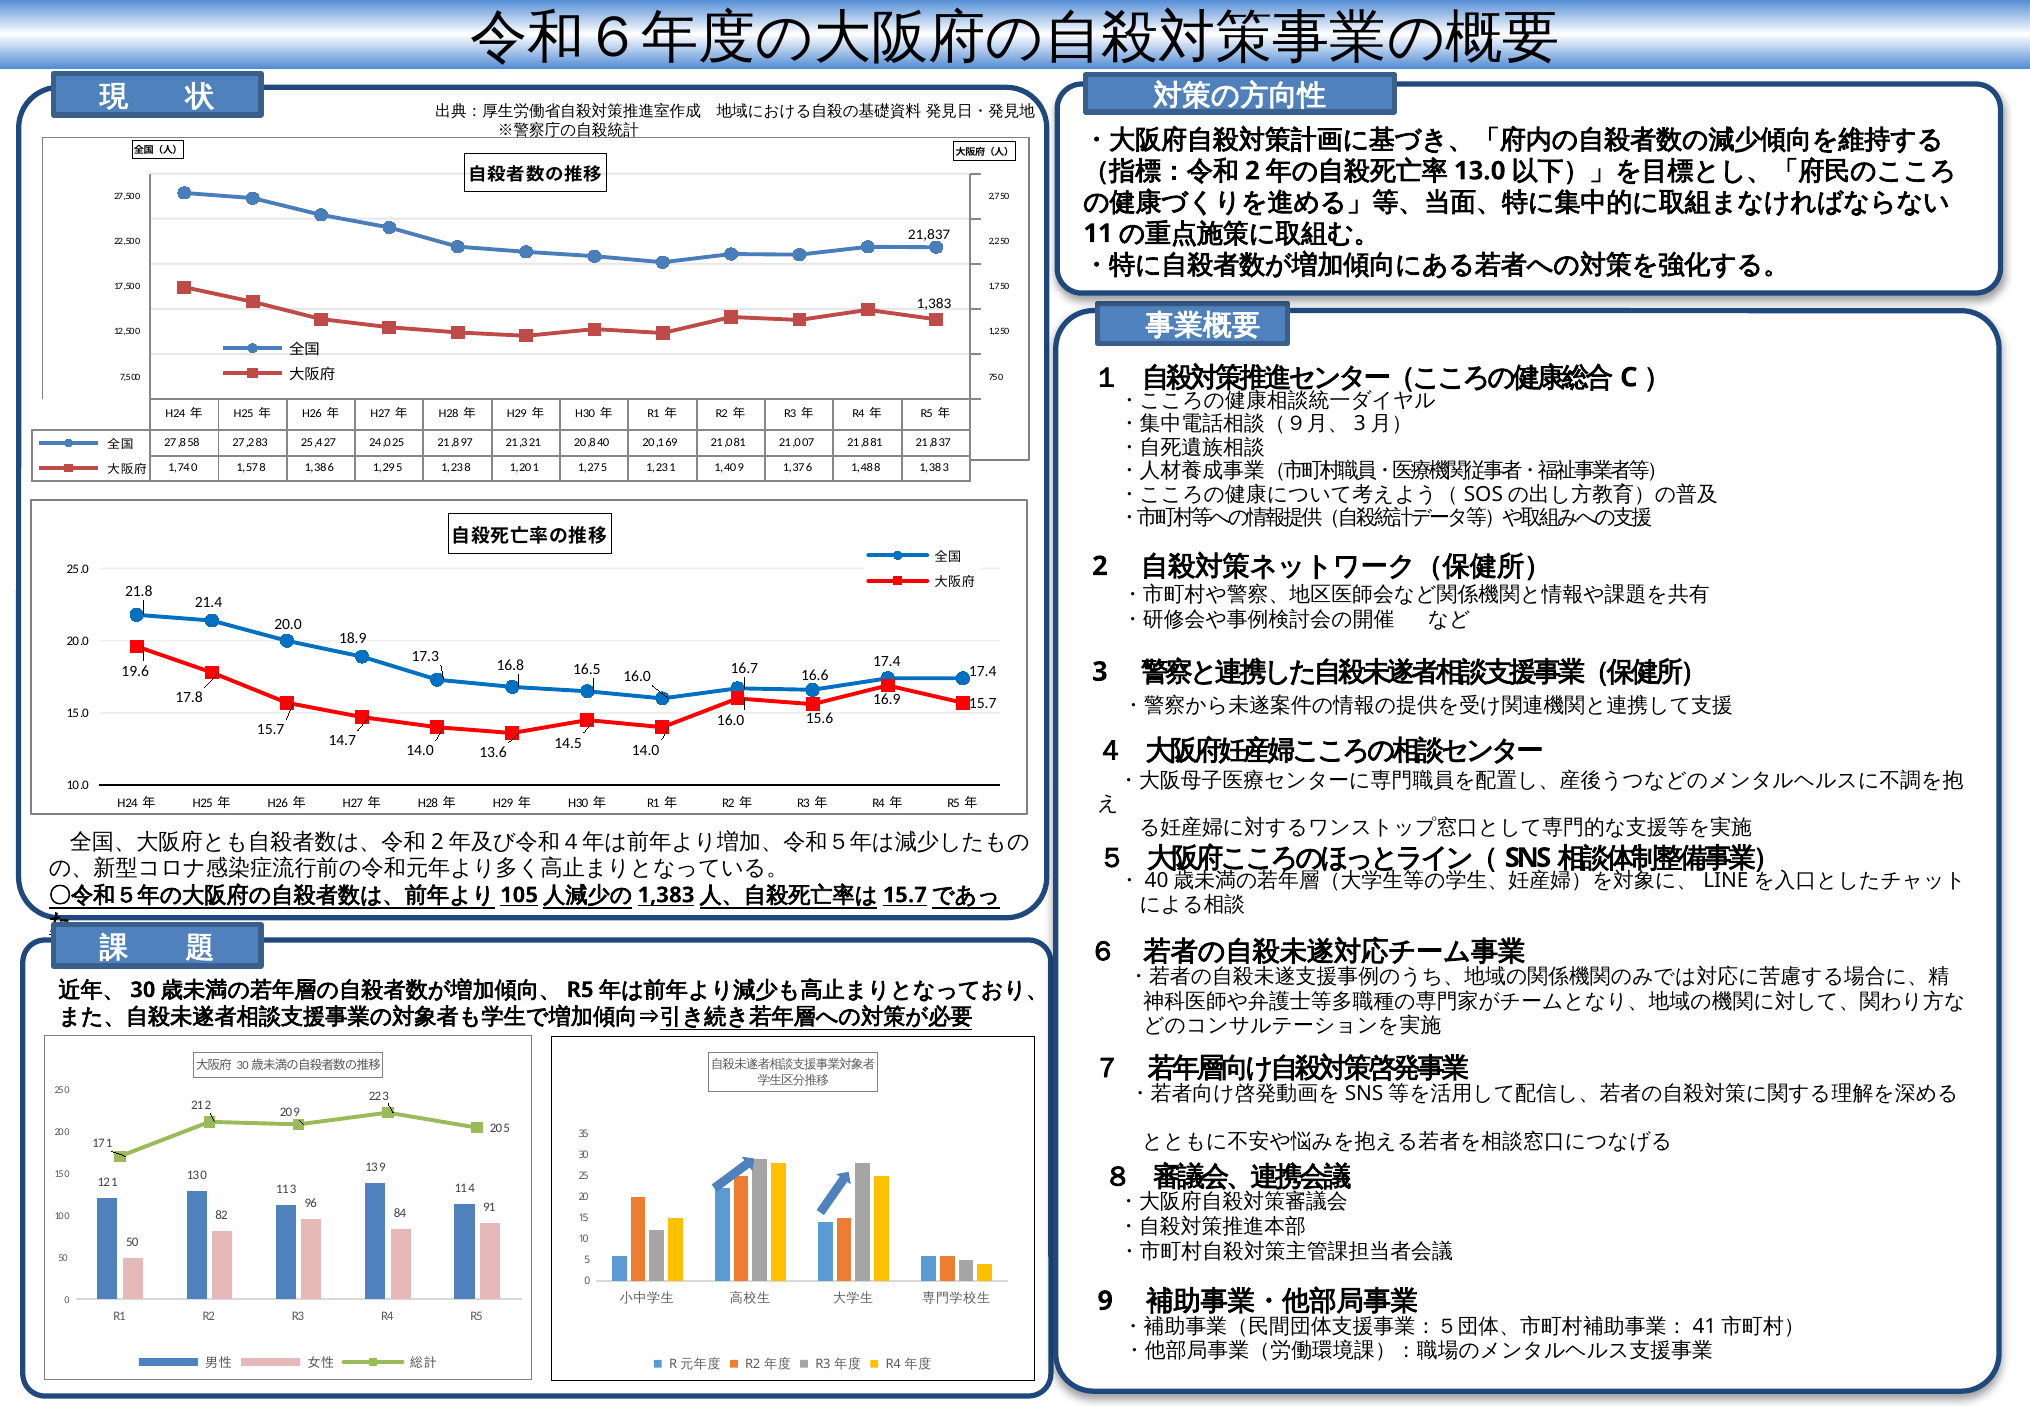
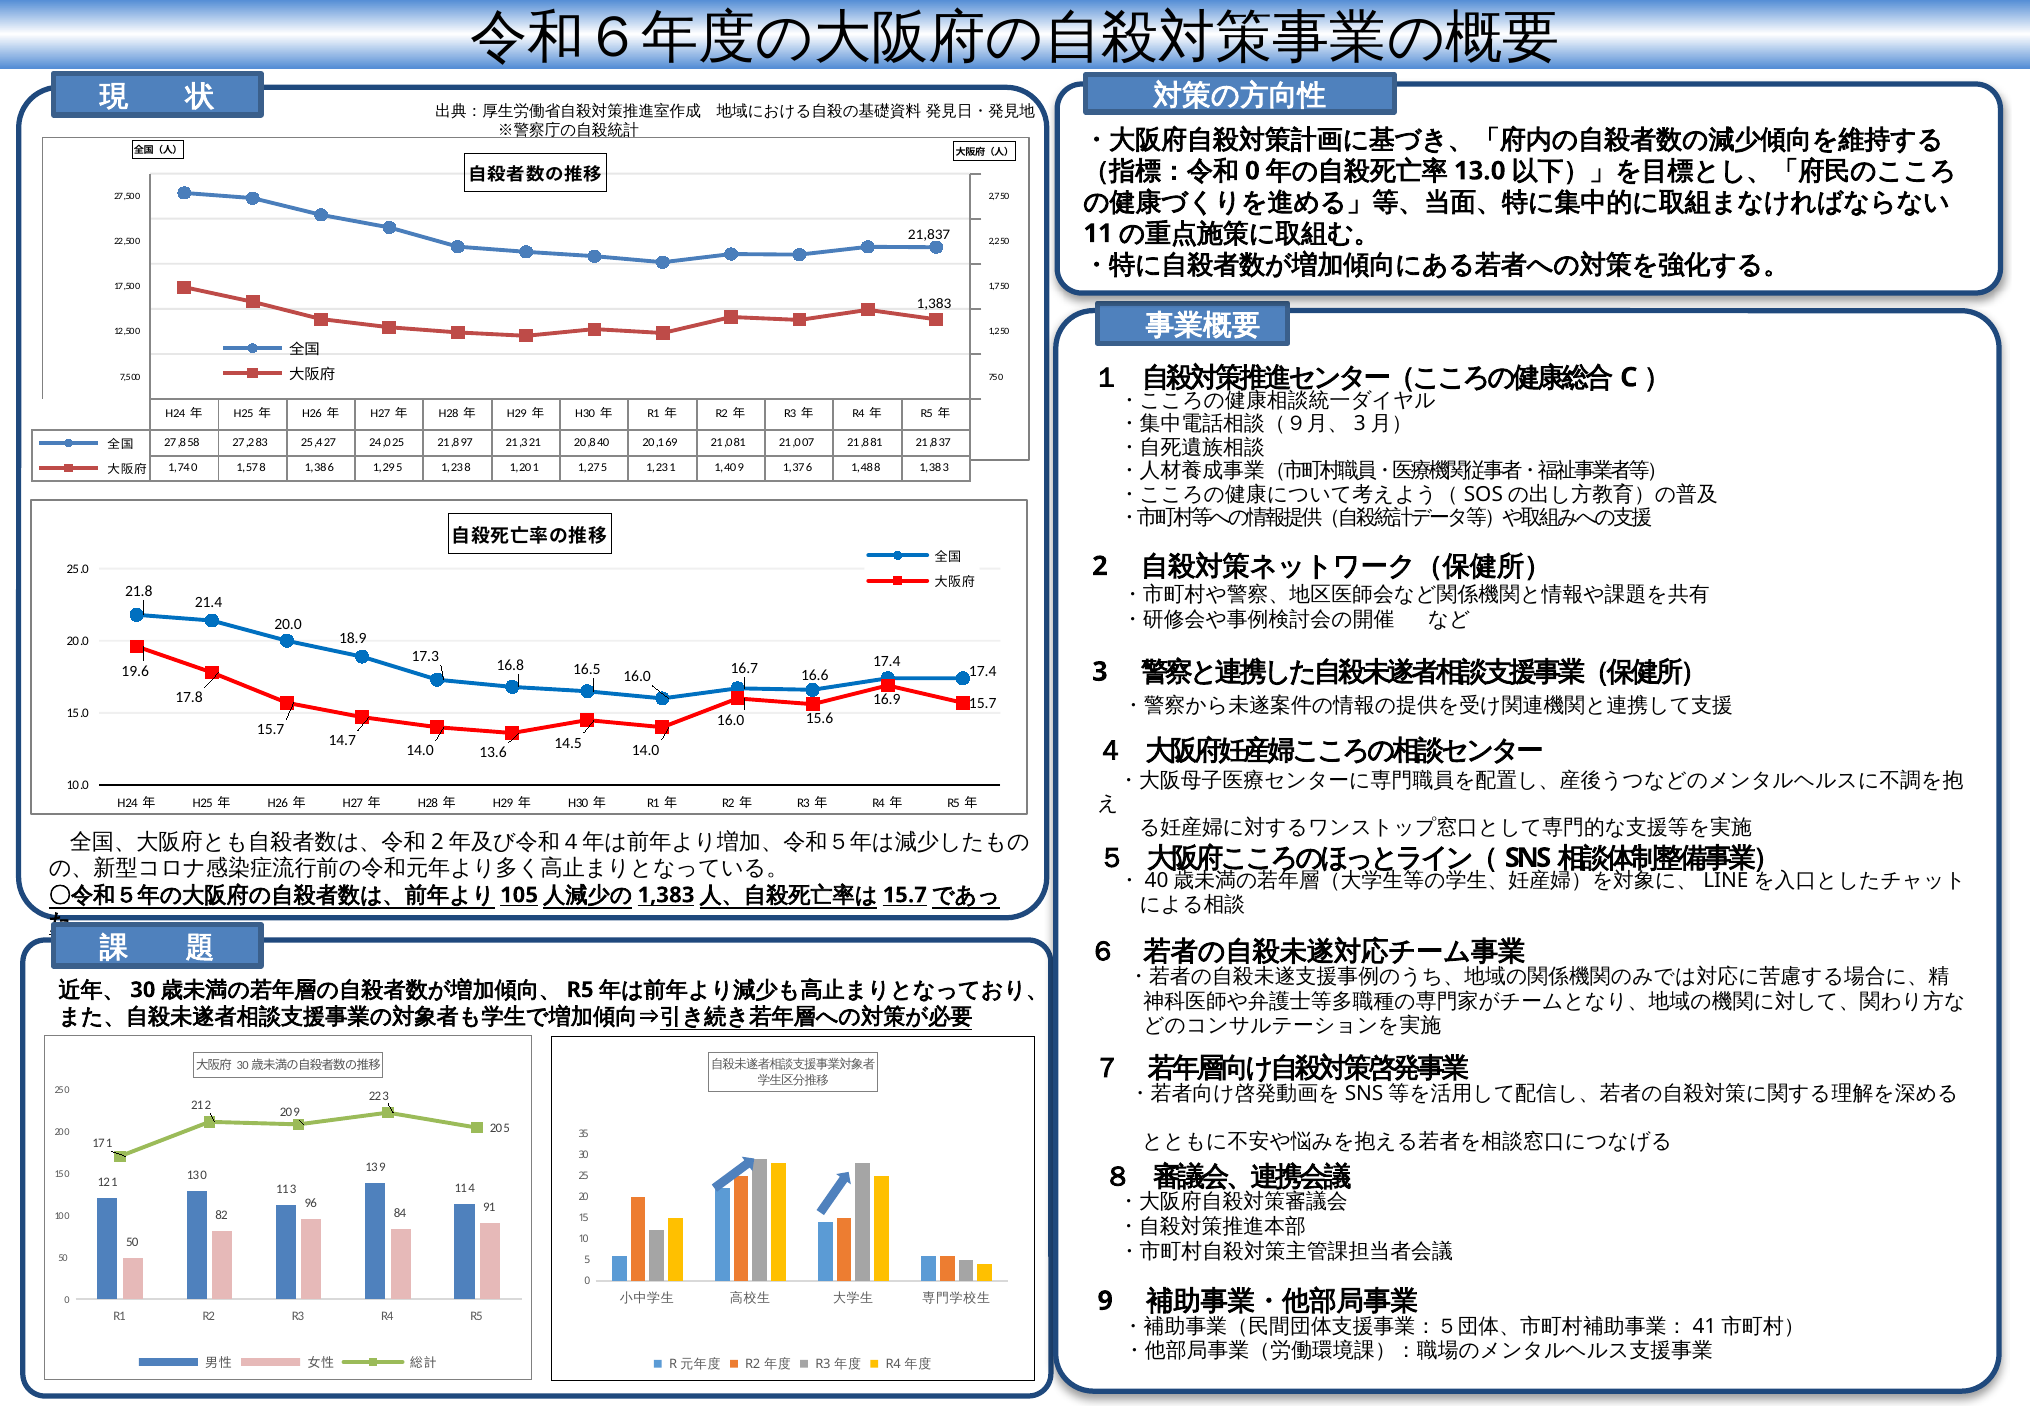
2: 2 -> 0 (1252, 171)
